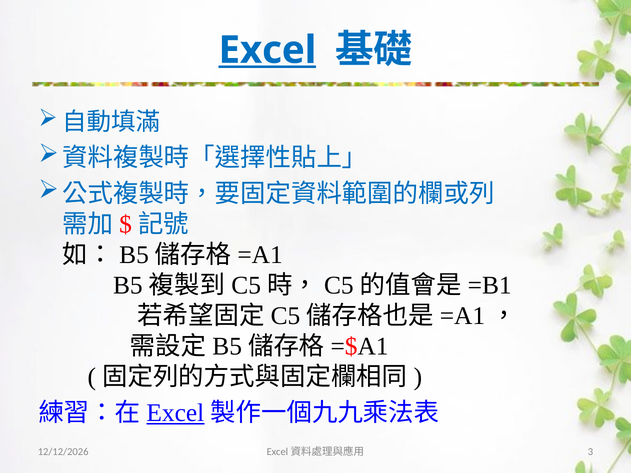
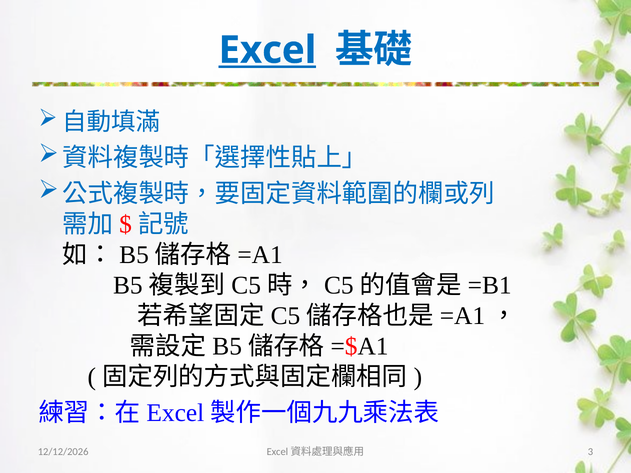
Excel underline: present -> none (175, 413)
